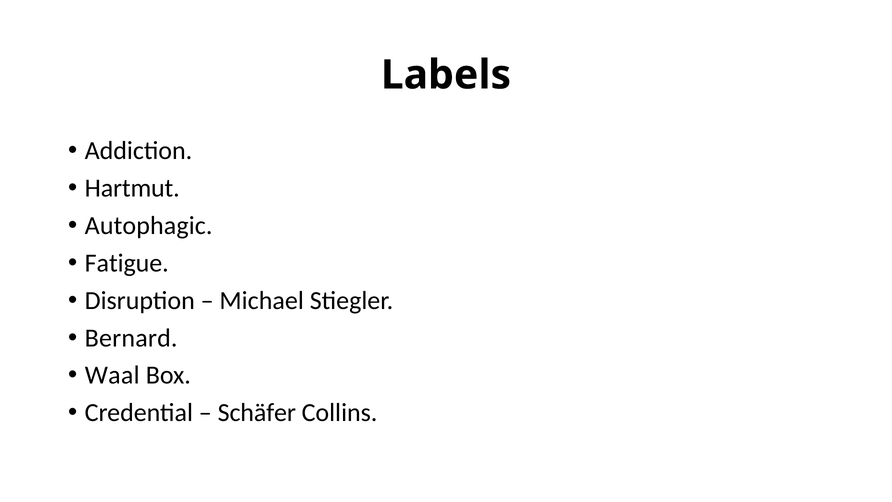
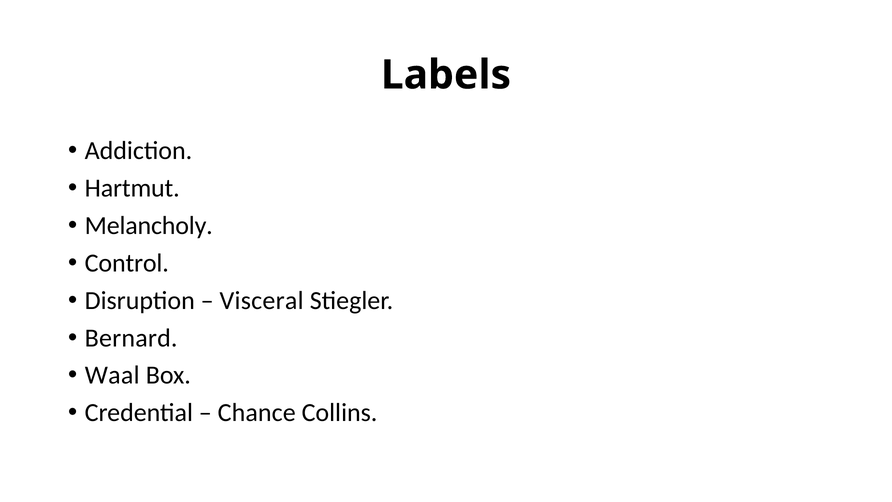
Autophagic: Autophagic -> Melancholy (149, 226)
Fatigue: Fatigue -> Control (127, 263)
Michael: Michael -> Visceral (262, 300)
Schäfer: Schäfer -> Chance (257, 413)
